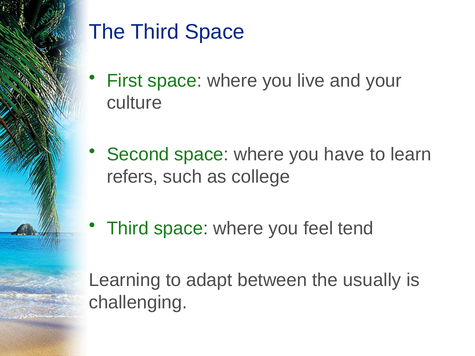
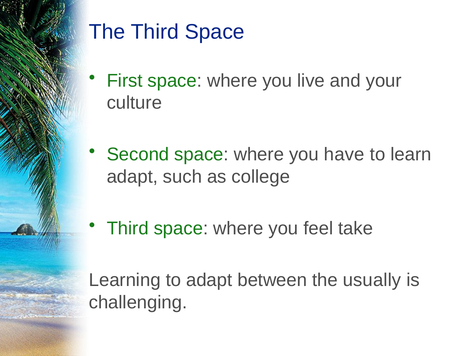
refers: refers -> adapt (132, 177)
tend: tend -> take (356, 229)
